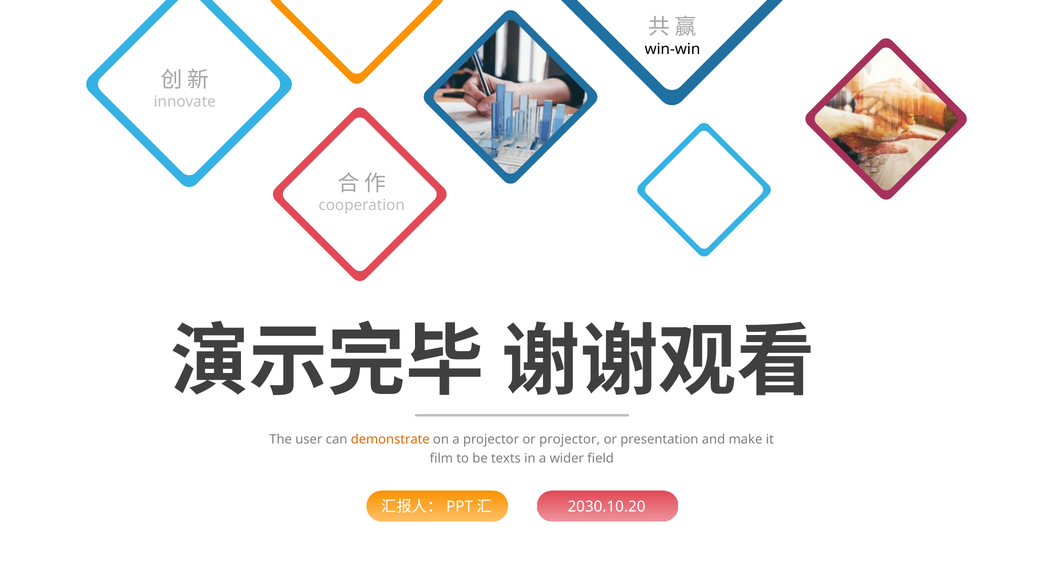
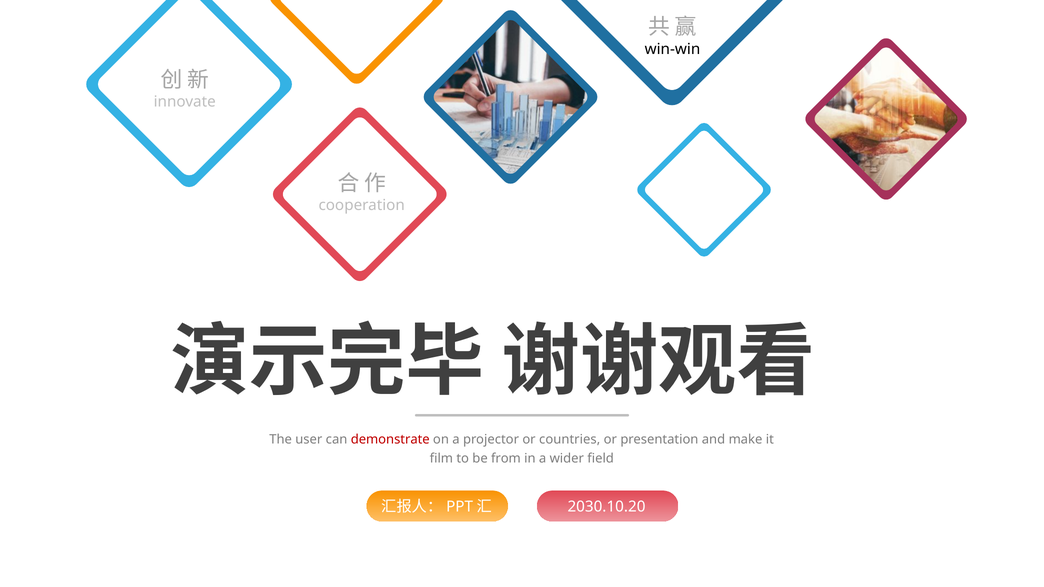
demonstrate colour: orange -> red (390, 440)
or projector: projector -> countries (570, 440)
texts: texts -> from (506, 459)
